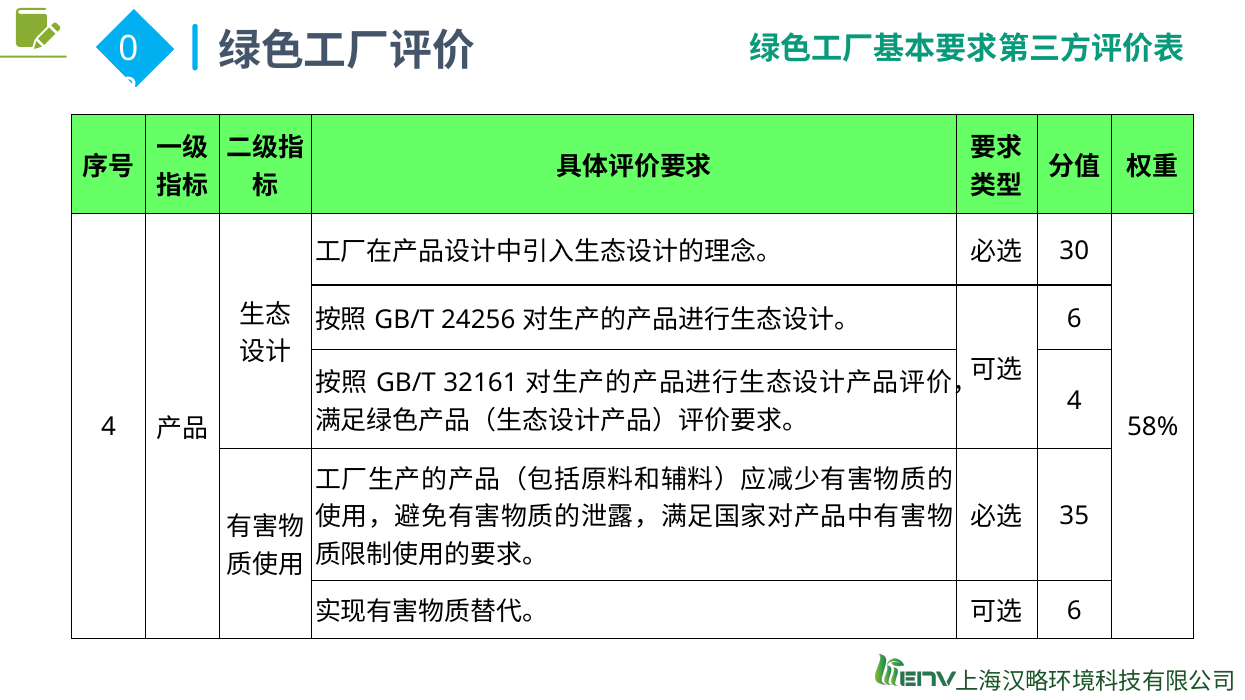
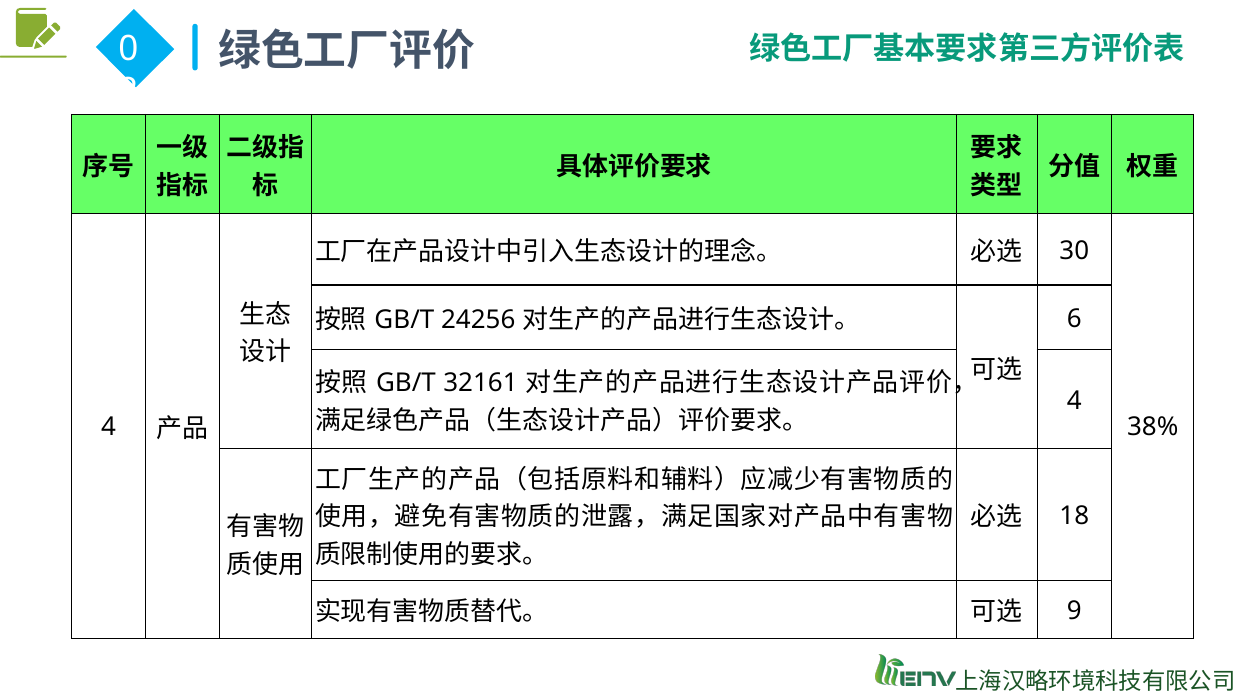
58%: 58% -> 38% (1153, 428)
35: 35 -> 18 (1074, 516)
6: 6 -> 9 (1074, 611)
